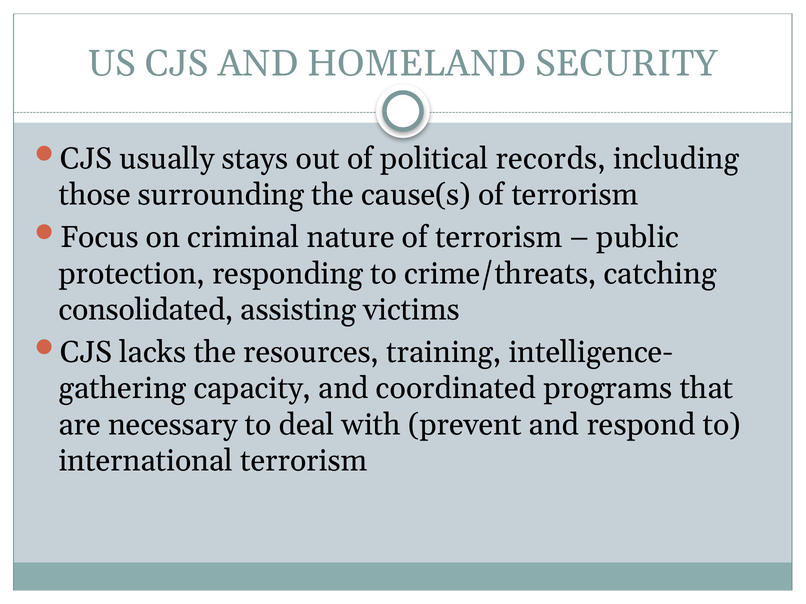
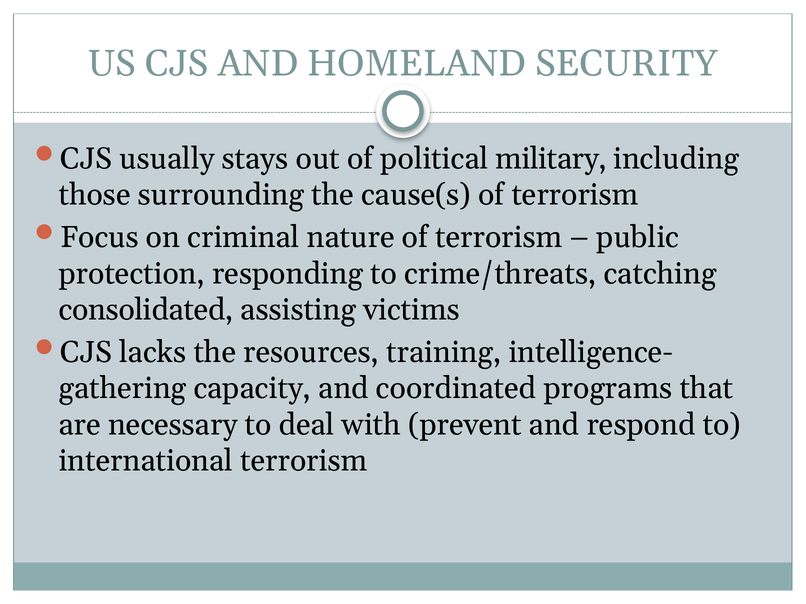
records: records -> military (551, 159)
